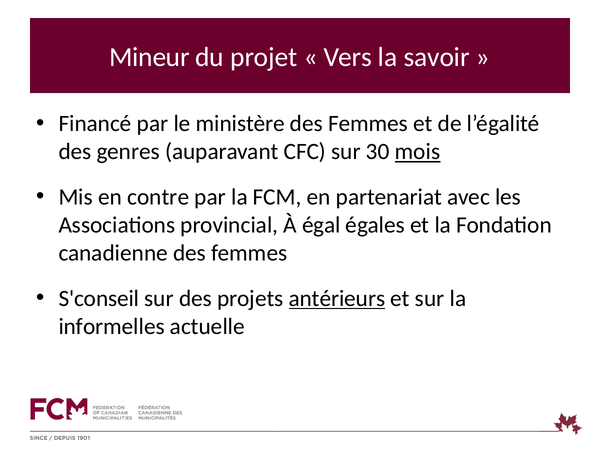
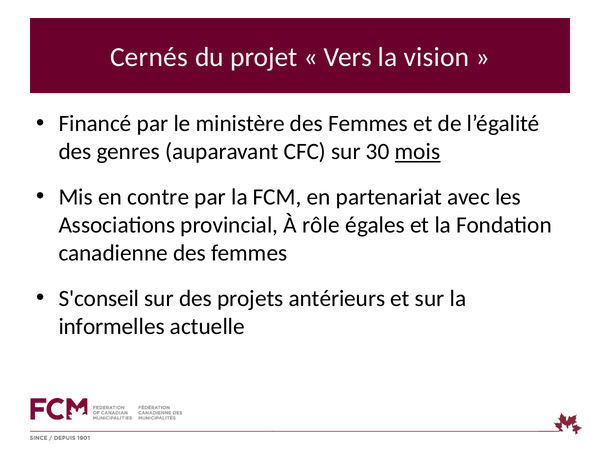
Mineur: Mineur -> Cernés (149, 57)
savoir: savoir -> vision (436, 57)
égal: égal -> rôle (321, 225)
antérieurs underline: present -> none (337, 298)
